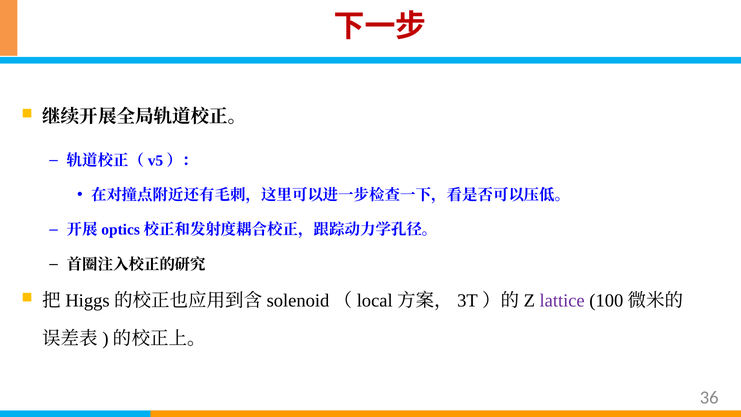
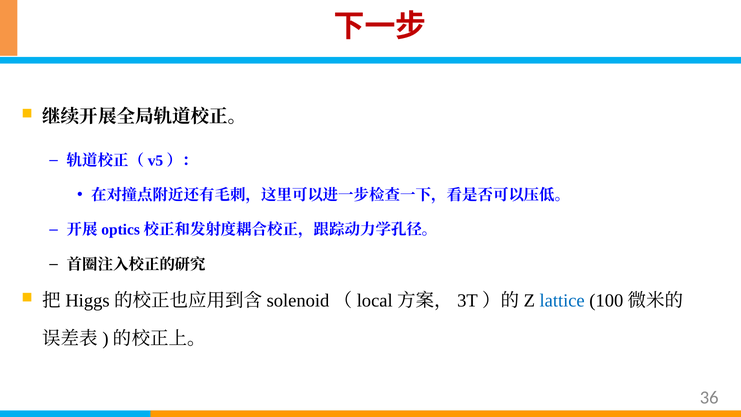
lattice colour: purple -> blue (562, 301)
